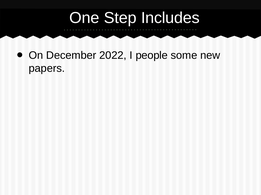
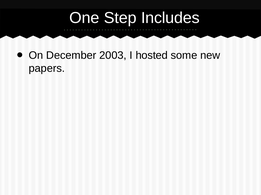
2022: 2022 -> 2003 (113, 56)
people: people -> hosted (152, 56)
